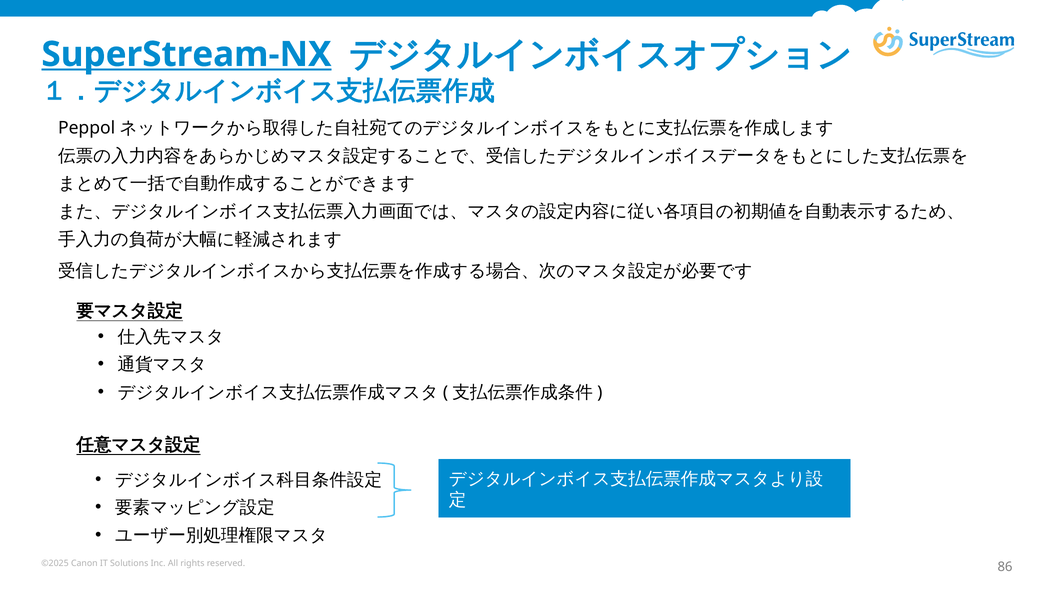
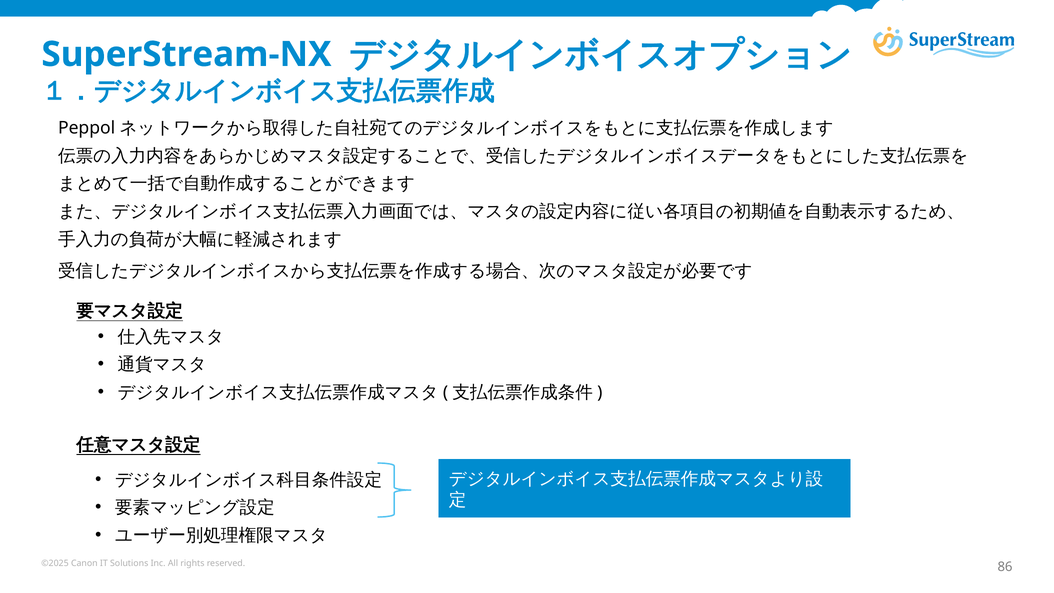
SuperStream-NX underline: present -> none (186, 54)
